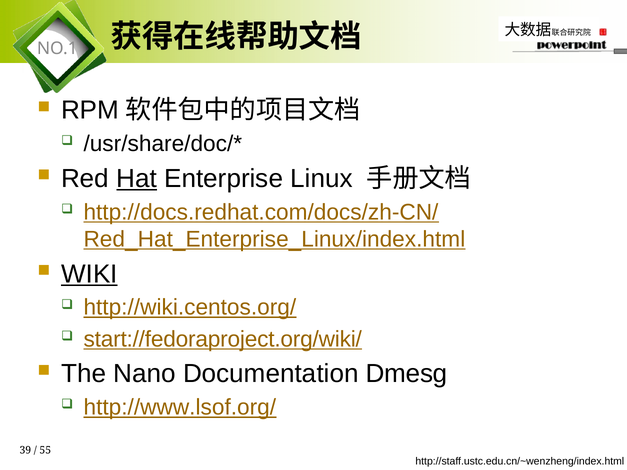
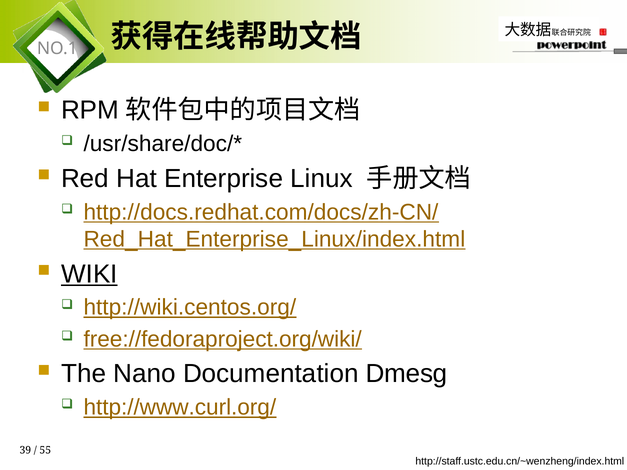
Hat underline: present -> none (137, 179)
start://fedoraproject.org/wiki/: start://fedoraproject.org/wiki/ -> free://fedoraproject.org/wiki/ (223, 339)
http://www.lsof.org/: http://www.lsof.org/ -> http://www.curl.org/ (180, 408)
